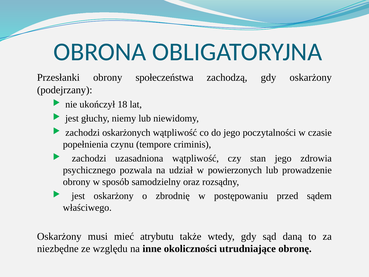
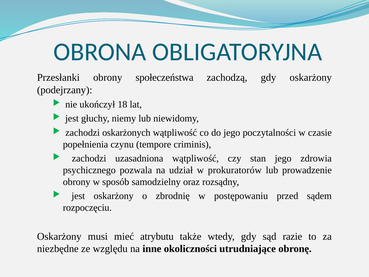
powierzonych: powierzonych -> prokuratorów (235, 170)
właściwego: właściwego -> rozpoczęciu (87, 207)
daną: daną -> razie (292, 236)
